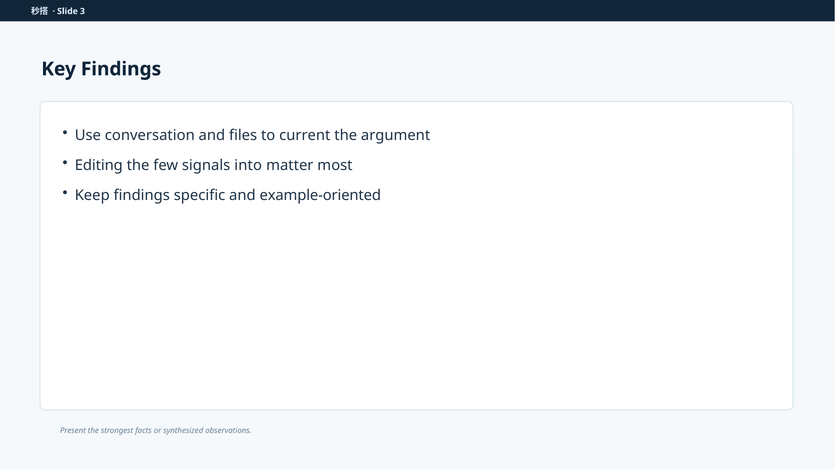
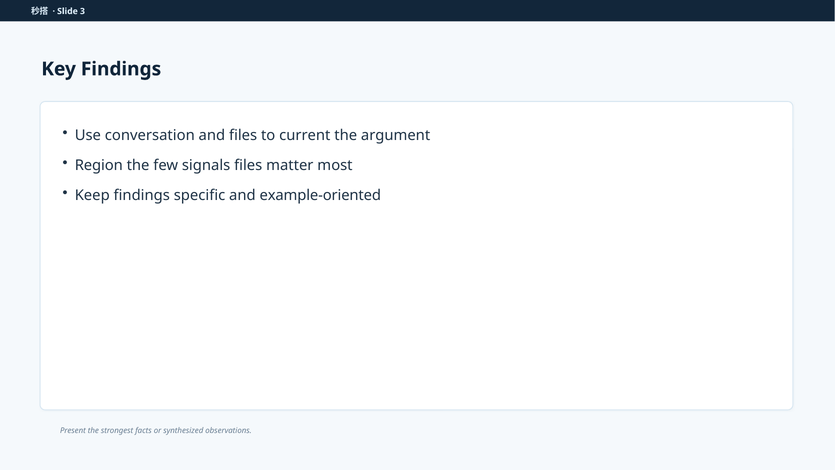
Editing: Editing -> Region (99, 165)
signals into: into -> files (248, 165)
